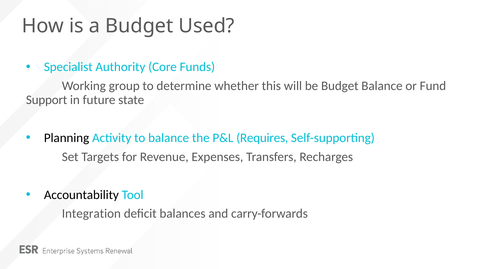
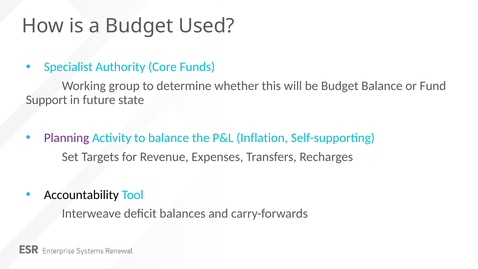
Planning colour: black -> purple (67, 138)
Requires: Requires -> Inflation (262, 138)
Integration: Integration -> Interweave (91, 214)
